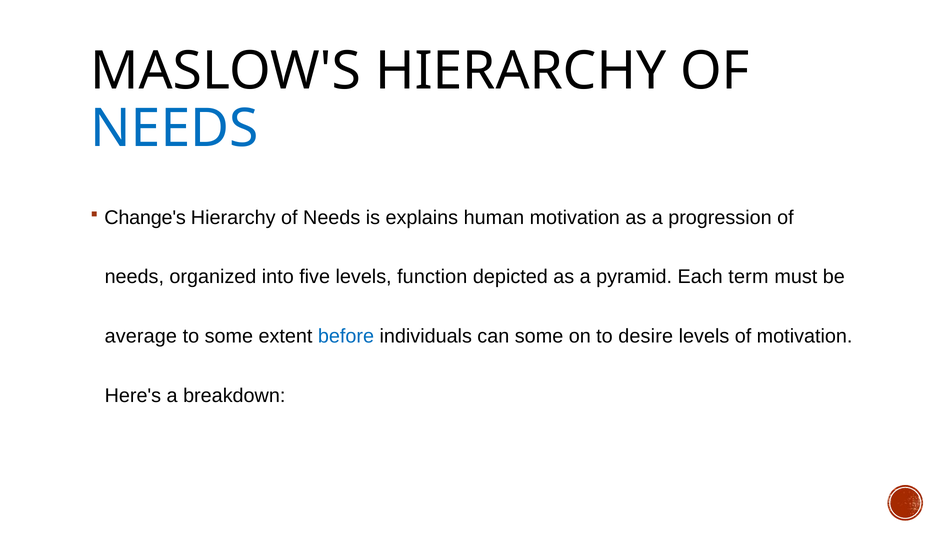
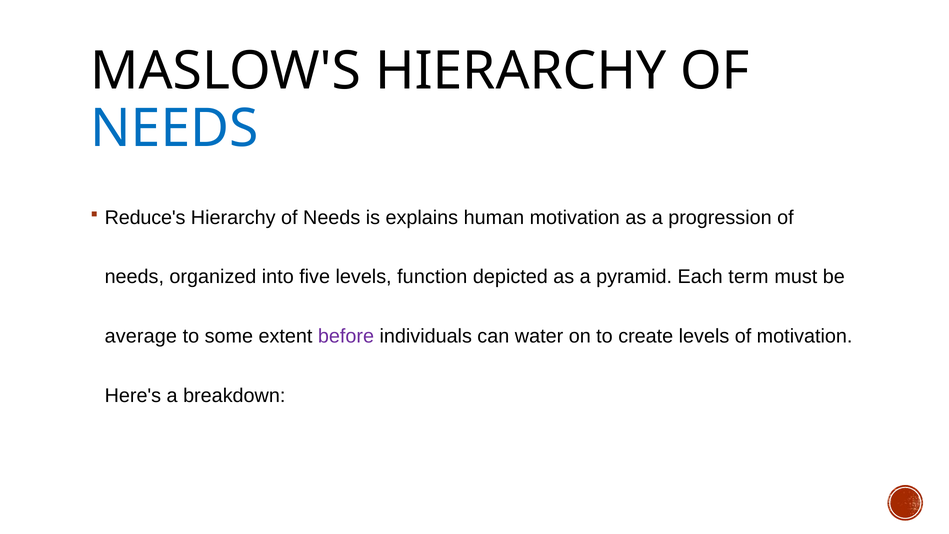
Change's: Change's -> Reduce's (145, 218)
before colour: blue -> purple (346, 336)
can some: some -> water (539, 336)
desire: desire -> create (646, 336)
